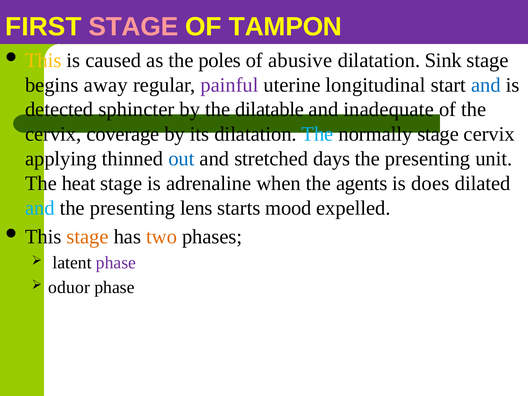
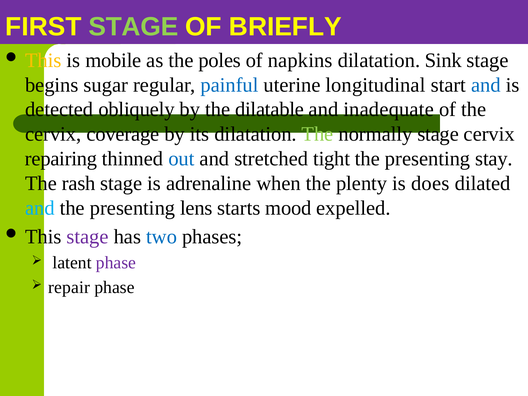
STAGE colour: pink -> light green (133, 27)
TAMPON: TAMPON -> BRIEFLY (285, 27)
caused: caused -> mobile (113, 60)
abusive: abusive -> napkins (300, 60)
away: away -> sugar (106, 85)
painful colour: purple -> blue (230, 85)
sphincter: sphincter -> obliquely (137, 110)
The colour: light blue -> light green (317, 134)
applying: applying -> repairing (61, 159)
days: days -> tight (332, 159)
unit: unit -> stay (494, 159)
heat: heat -> rash (79, 183)
agents: agents -> plenty (362, 183)
stage colour: orange -> purple (88, 237)
two colour: orange -> blue (162, 237)
oduor: oduor -> repair (69, 287)
